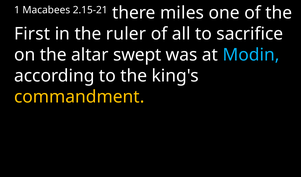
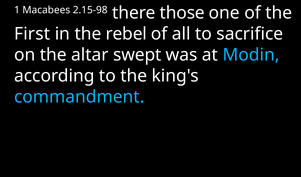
2.15-21: 2.15-21 -> 2.15-98 (90, 10)
miles: miles -> those (182, 13)
ruler: ruler -> rebel (126, 34)
commandment colour: yellow -> light blue (79, 96)
